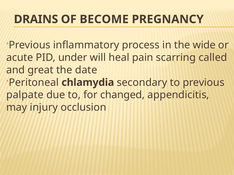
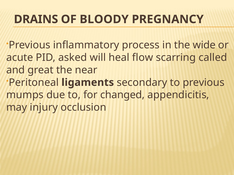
BECOME: BECOME -> BLOODY (104, 19)
under: under -> asked (73, 58)
pain: pain -> flow (143, 58)
date: date -> near (86, 70)
chlamydia: chlamydia -> ligaments (88, 83)
palpate: palpate -> mumps (25, 95)
